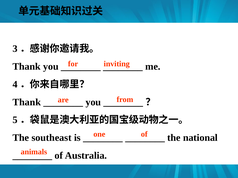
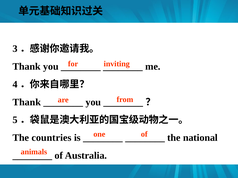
southeast: southeast -> countries (51, 138)
